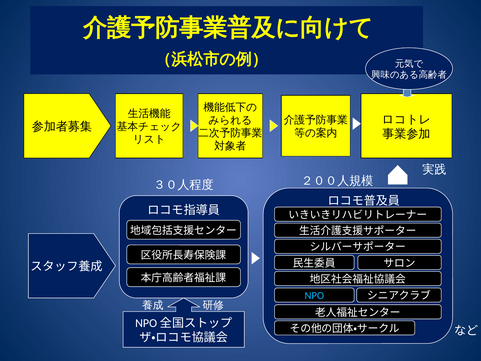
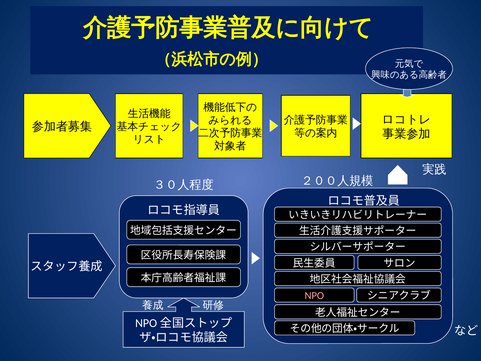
NPO colour: light blue -> pink (314, 296)
